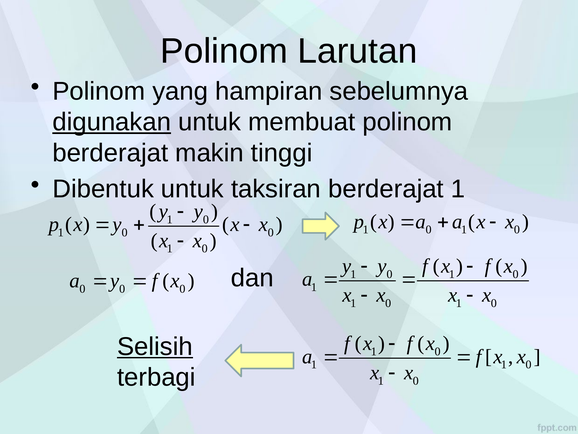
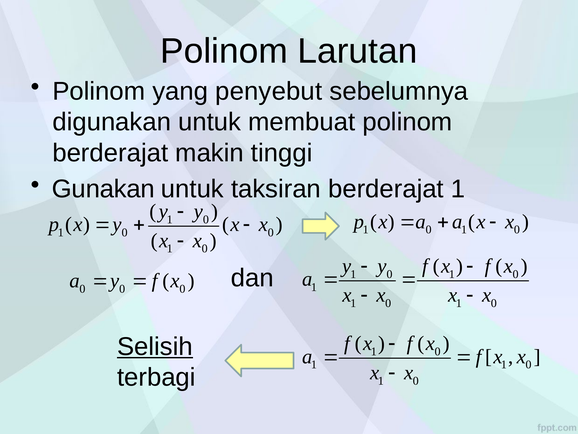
hampiran: hampiran -> penyebut (269, 91)
digunakan underline: present -> none (112, 122)
Dibentuk: Dibentuk -> Gunakan (103, 189)
